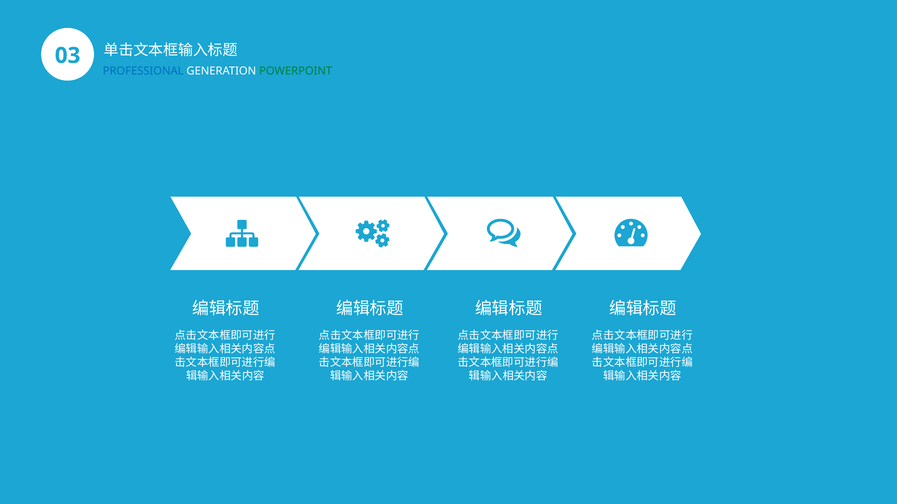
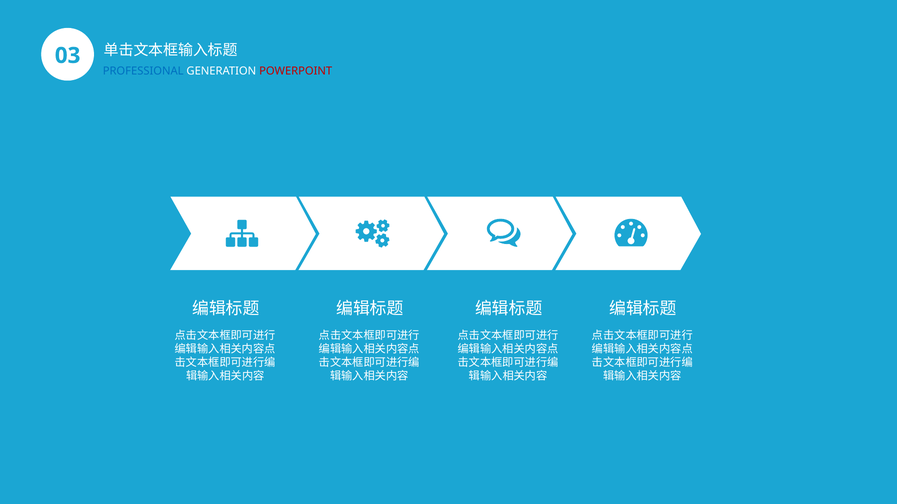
POWERPOINT colour: green -> red (296, 71)
